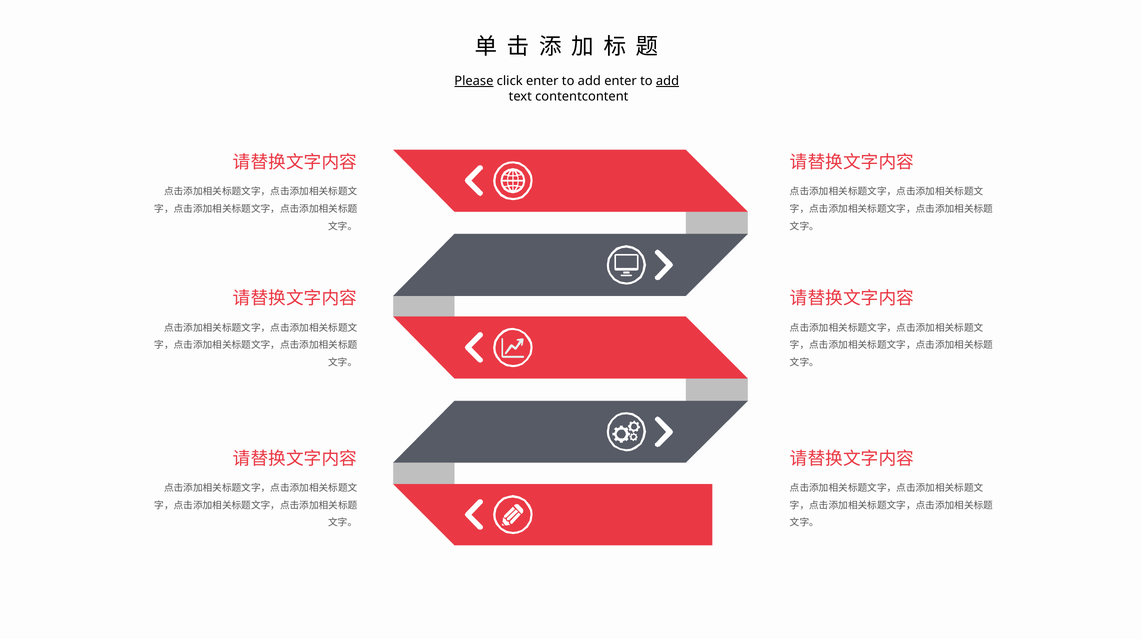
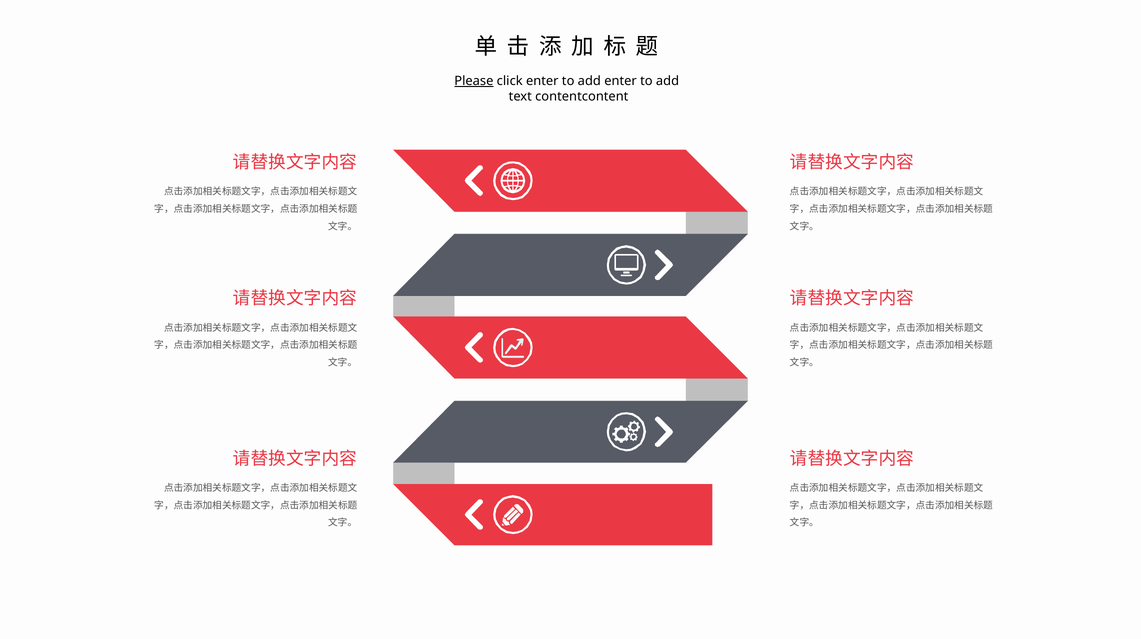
add underline: present -> none (668, 81)
